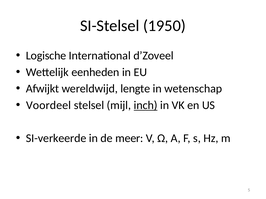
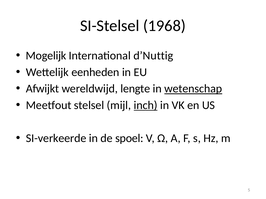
1950: 1950 -> 1968 (164, 26)
Logische: Logische -> Mogelijk (46, 56)
d’Zoveel: d’Zoveel -> d’Nuttig (153, 56)
wetenschap underline: none -> present (193, 89)
Voordeel: Voordeel -> Meetfout (49, 105)
meer: meer -> spoel (129, 139)
